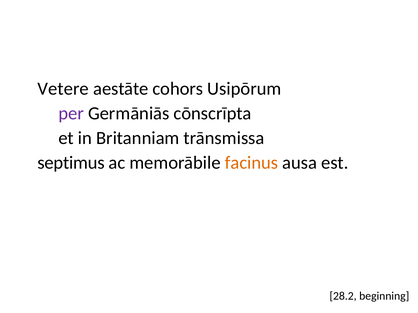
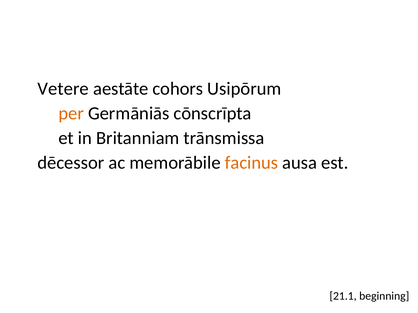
per colour: purple -> orange (71, 114)
septimus: septimus -> dēcessor (71, 163)
28.2: 28.2 -> 21.1 (343, 297)
